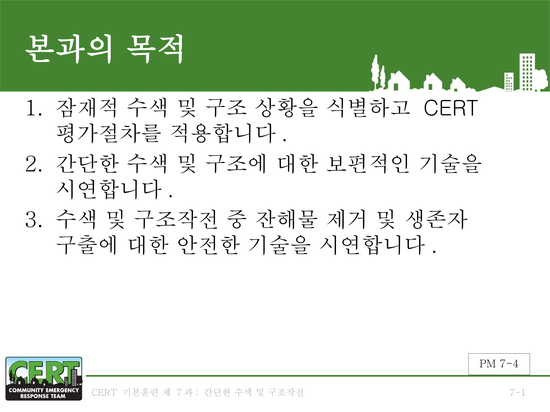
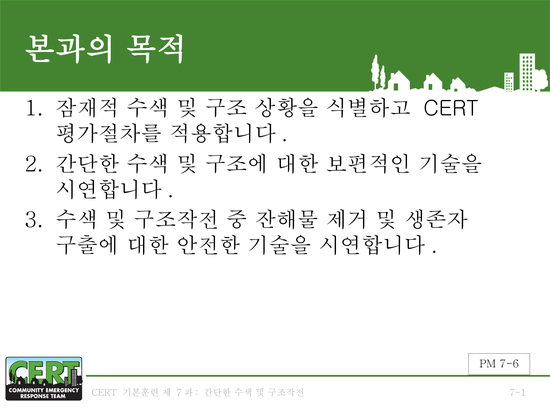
7-4: 7-4 -> 7-6 (509, 364)
